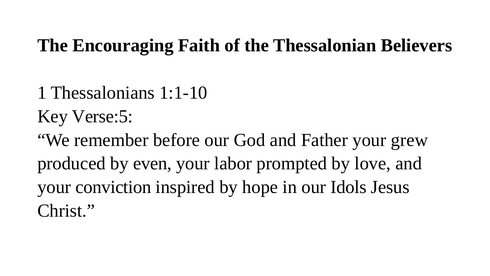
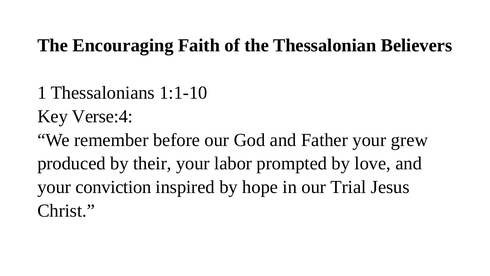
Verse:5: Verse:5 -> Verse:4 (102, 116)
even: even -> their (152, 163)
Idols: Idols -> Trial (348, 187)
